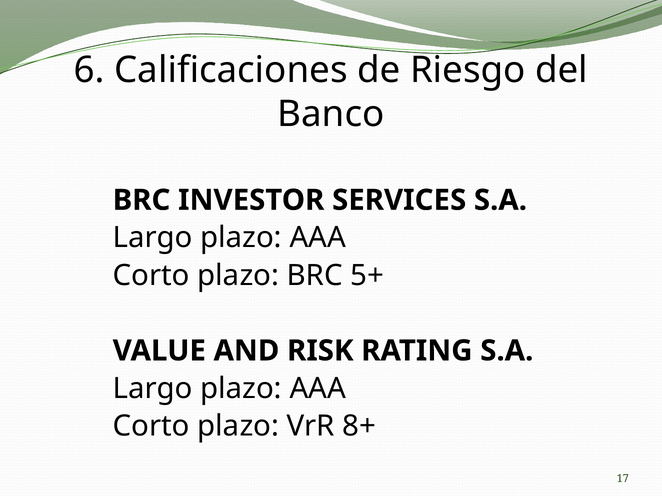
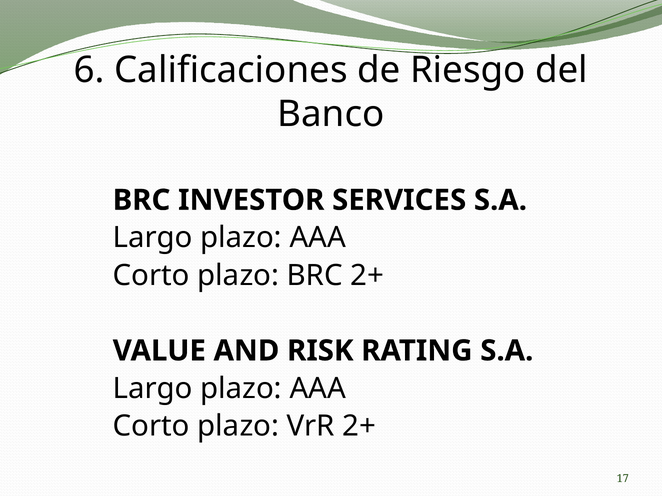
BRC 5+: 5+ -> 2+ (367, 276)
VrR 8+: 8+ -> 2+ (359, 426)
